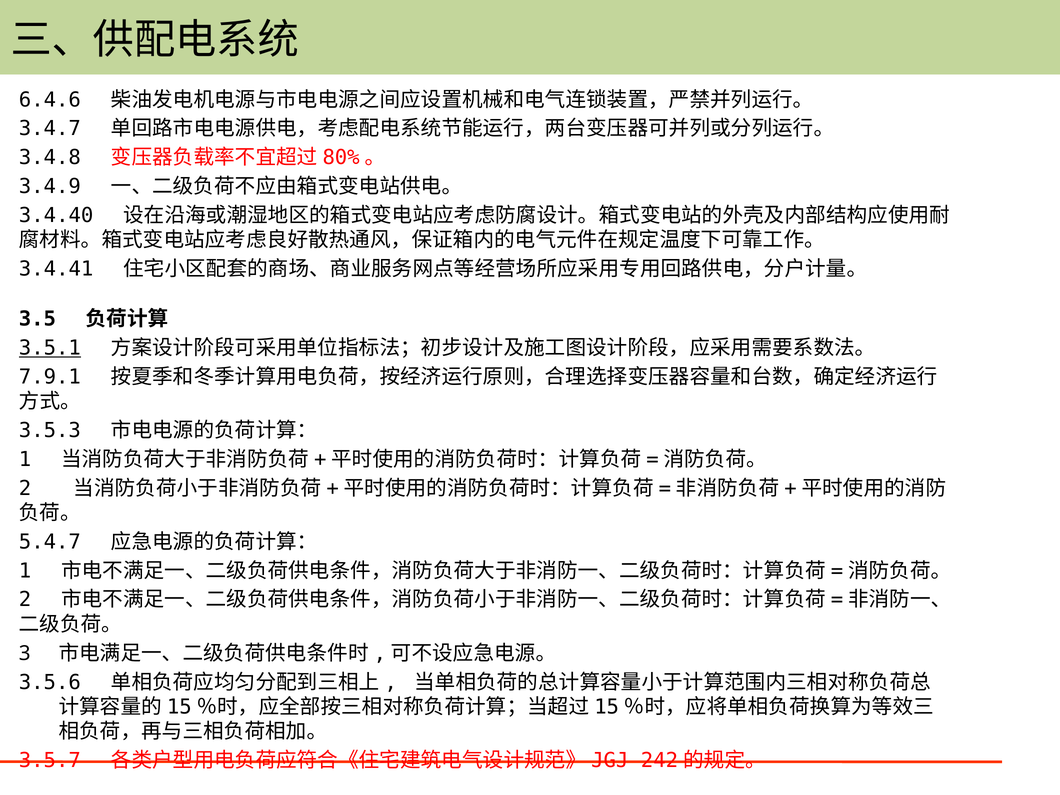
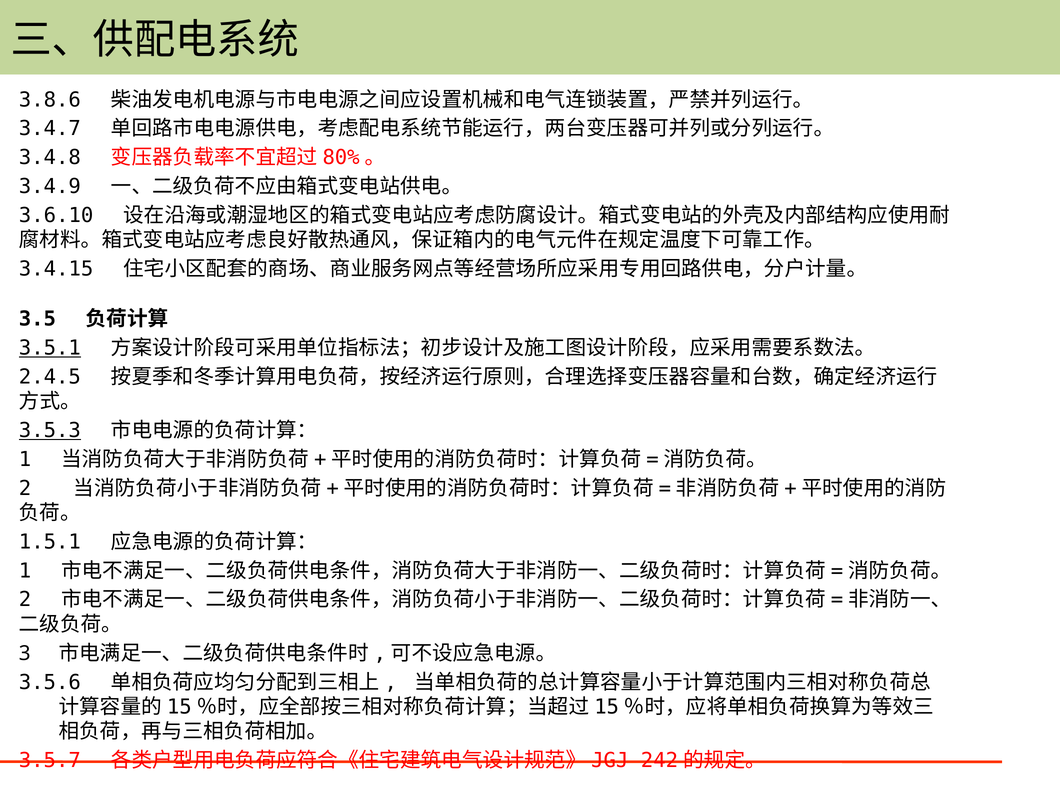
6.4.6: 6.4.6 -> 3.8.6 (50, 100)
3.4.40: 3.4.40 -> 3.6.10 (56, 215)
3.4.41: 3.4.41 -> 3.4.15 (56, 269)
7.9.1: 7.9.1 -> 2.4.5 (50, 377)
3.5.3 underline: none -> present (50, 431)
5.4.7: 5.4.7 -> 1.5.1 (50, 542)
